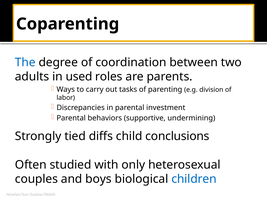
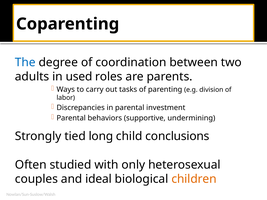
diffs: diffs -> long (101, 136)
boys: boys -> ideal (99, 179)
children colour: blue -> orange (194, 179)
